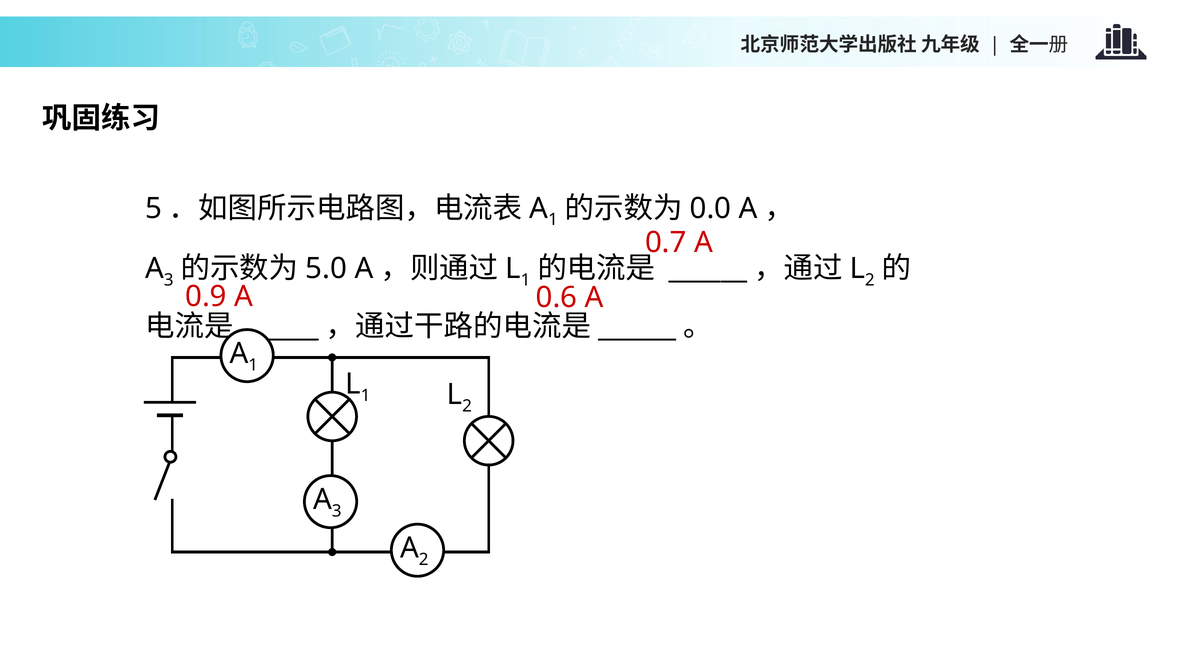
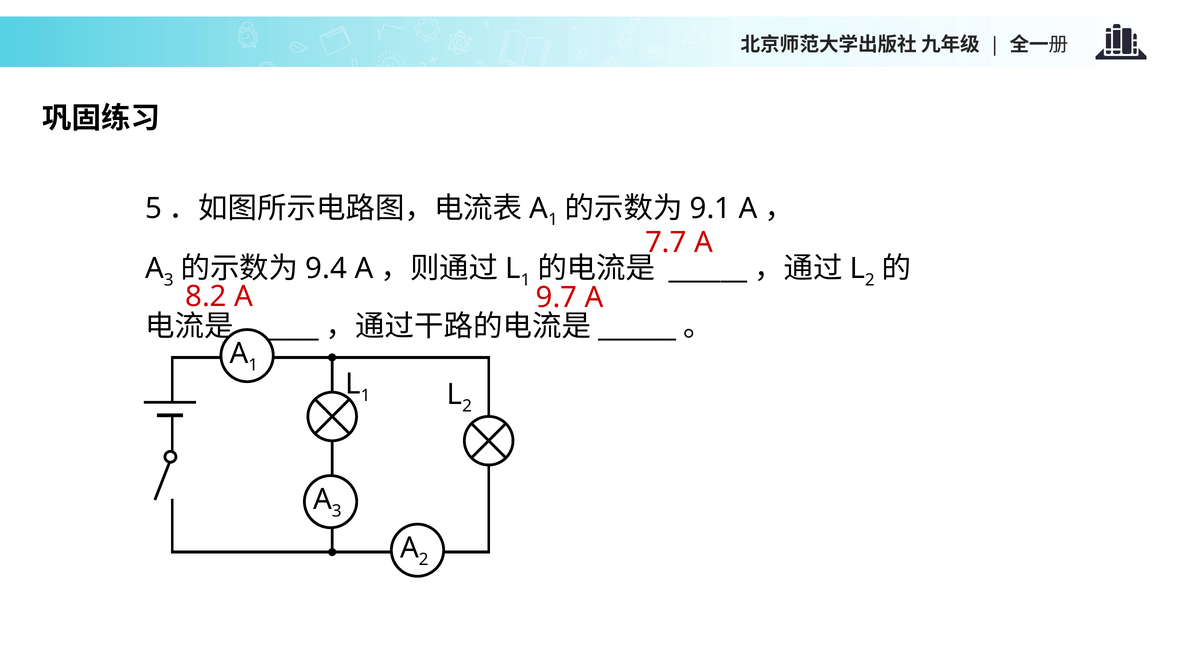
0.0: 0.0 -> 9.1 (711, 209)
0.7: 0.7 -> 7.7 (666, 243)
5.0: 5.0 -> 9.4 (326, 269)
0.9: 0.9 -> 8.2 (206, 297)
0.6: 0.6 -> 9.7 (557, 298)
